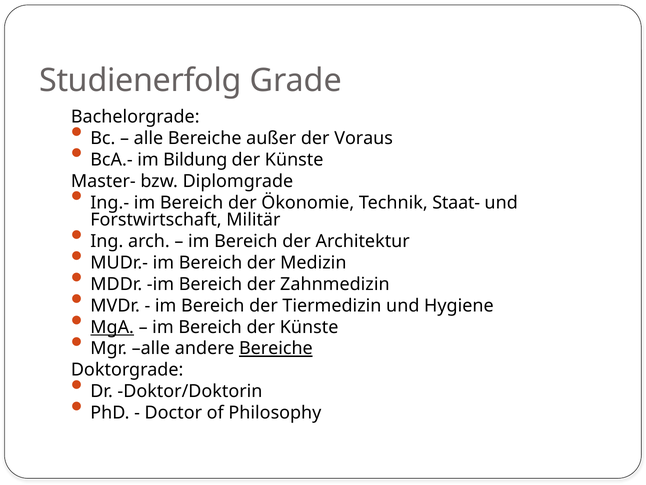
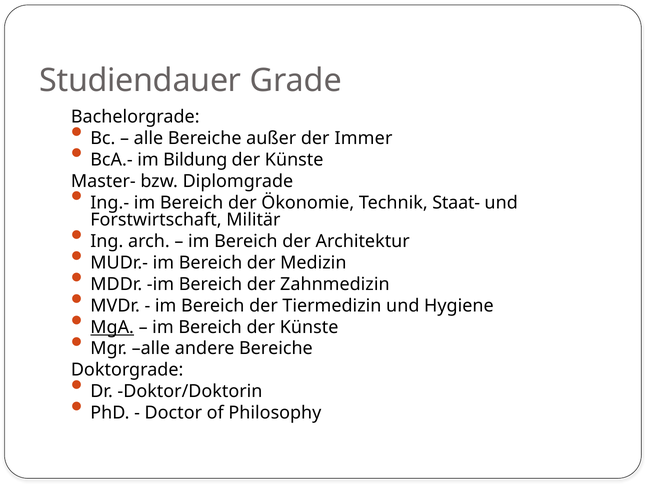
Studienerfolg: Studienerfolg -> Studiendauer (140, 81)
Voraus: Voraus -> Immer (363, 138)
Bereiche underline: present -> none (276, 348)
